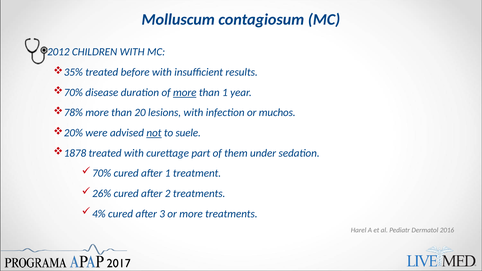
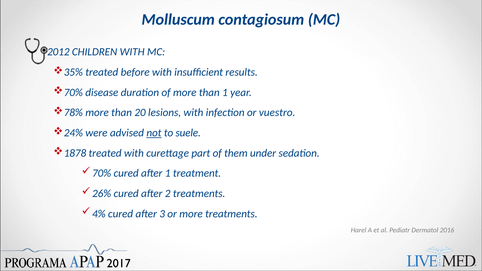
more underline: present -> none (185, 92)
muchos: muchos -> vuestro (277, 113)
20%: 20% -> 24% (73, 133)
